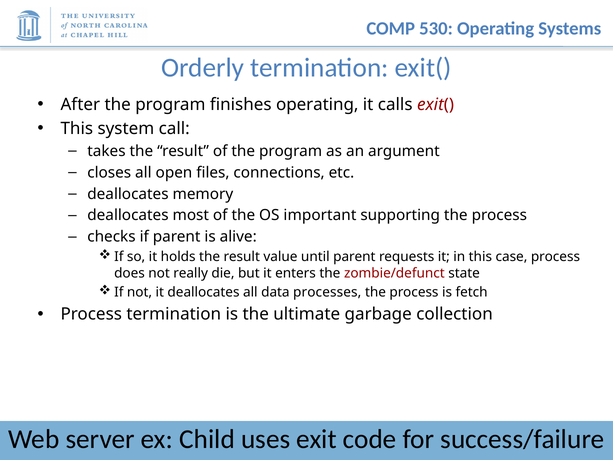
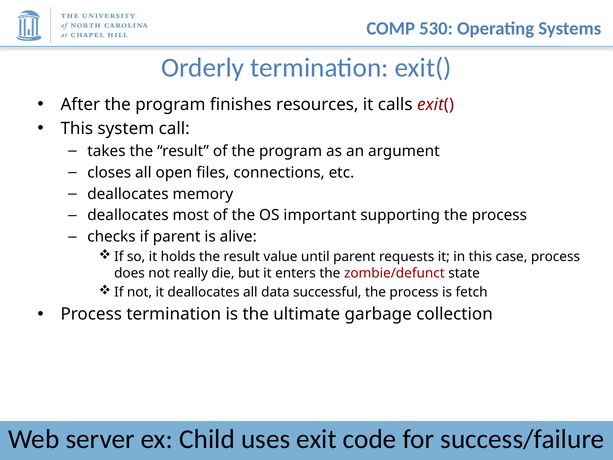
finishes operating: operating -> resources (317, 105)
processes: processes -> successful (327, 292)
